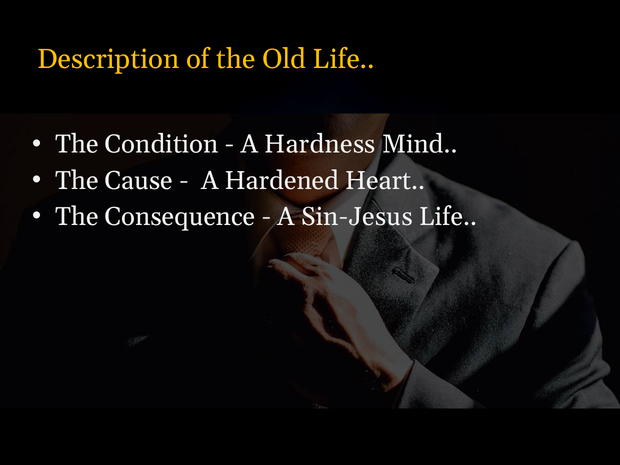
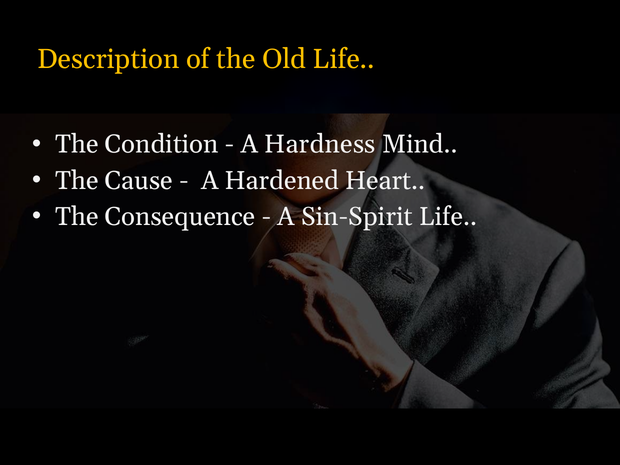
Sin-Jesus: Sin-Jesus -> Sin-Spirit (357, 217)
